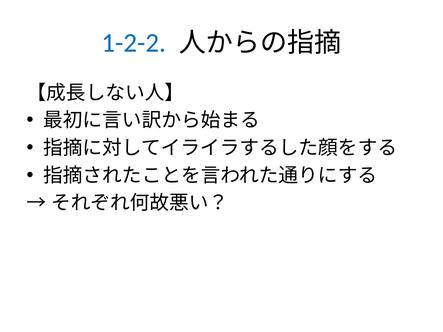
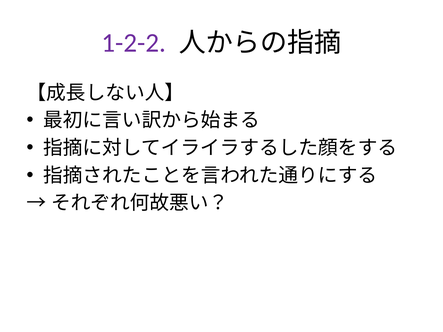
1-2-2 colour: blue -> purple (134, 43)
